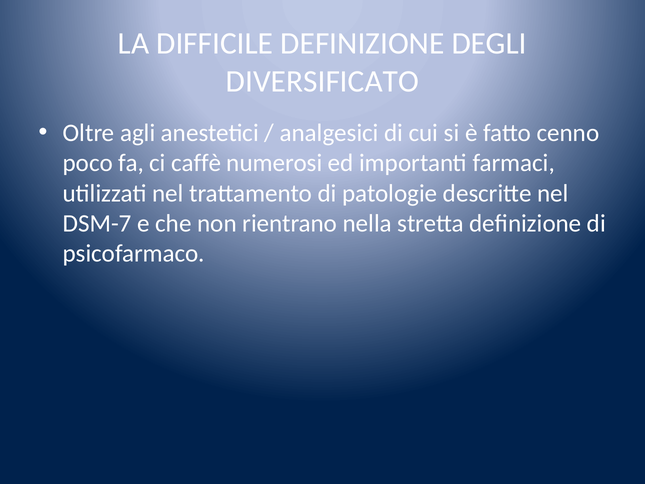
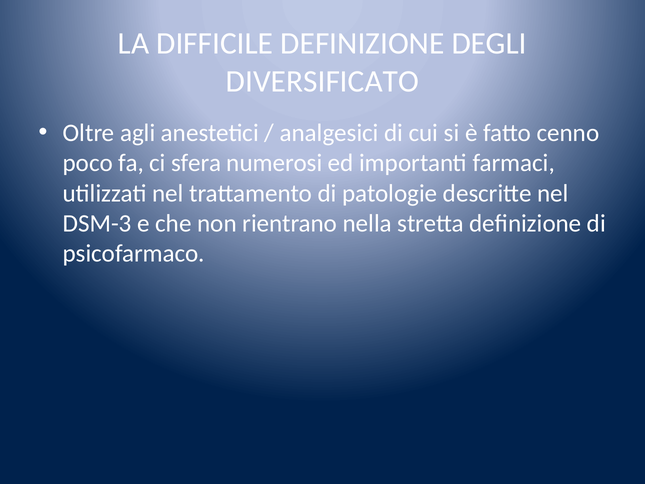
caffè: caffè -> sfera (196, 163)
DSM-7: DSM-7 -> DSM-3 (97, 223)
